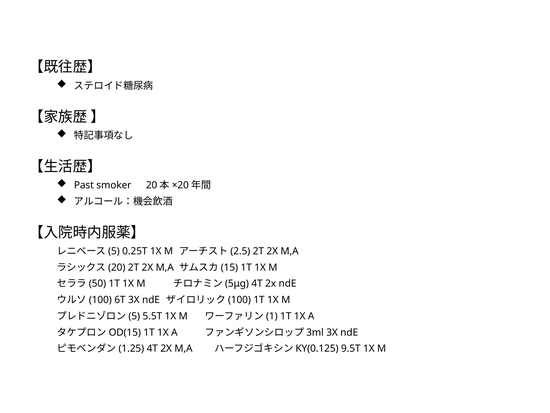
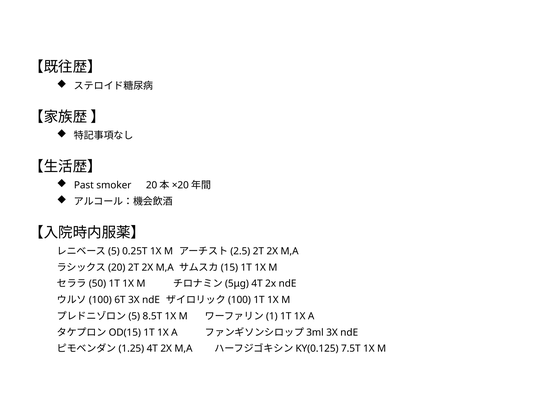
5.5T: 5.5T -> 8.5T (152, 316)
9.5T: 9.5T -> 7.5T (351, 348)
